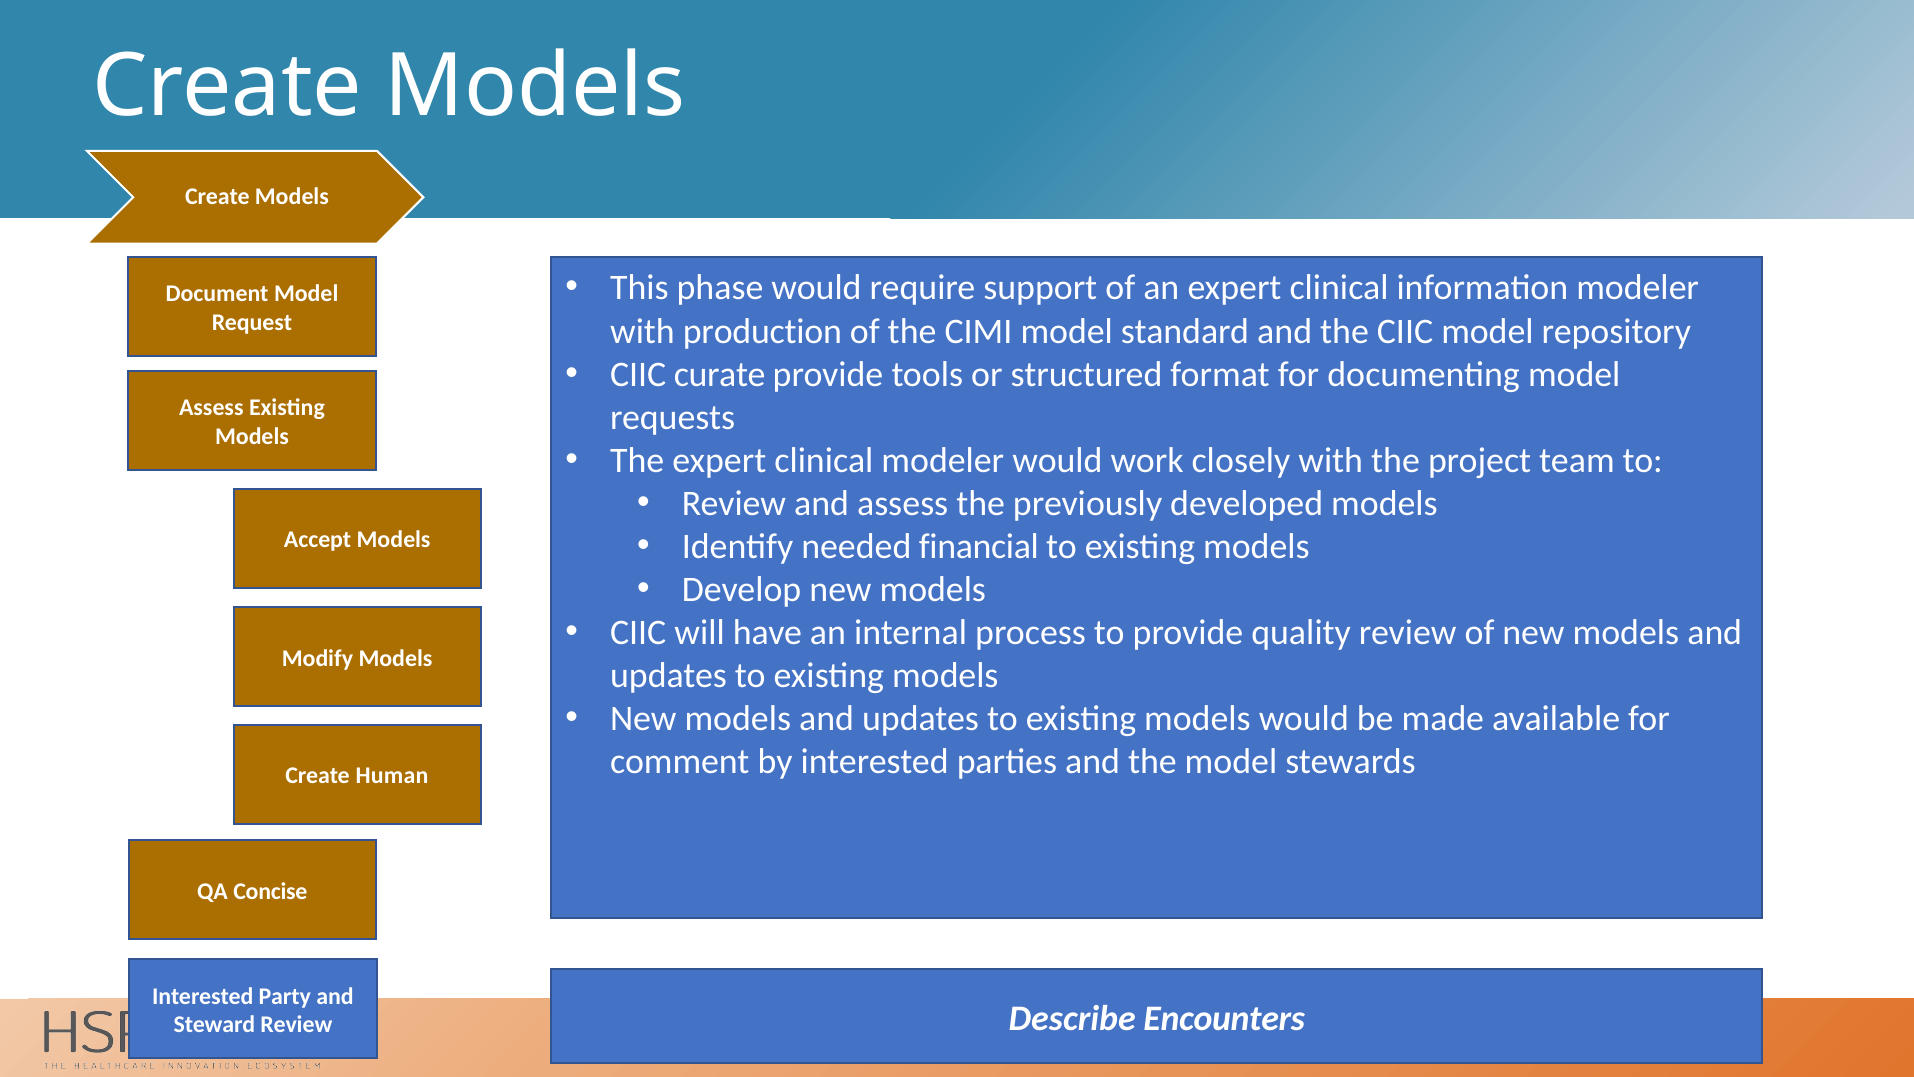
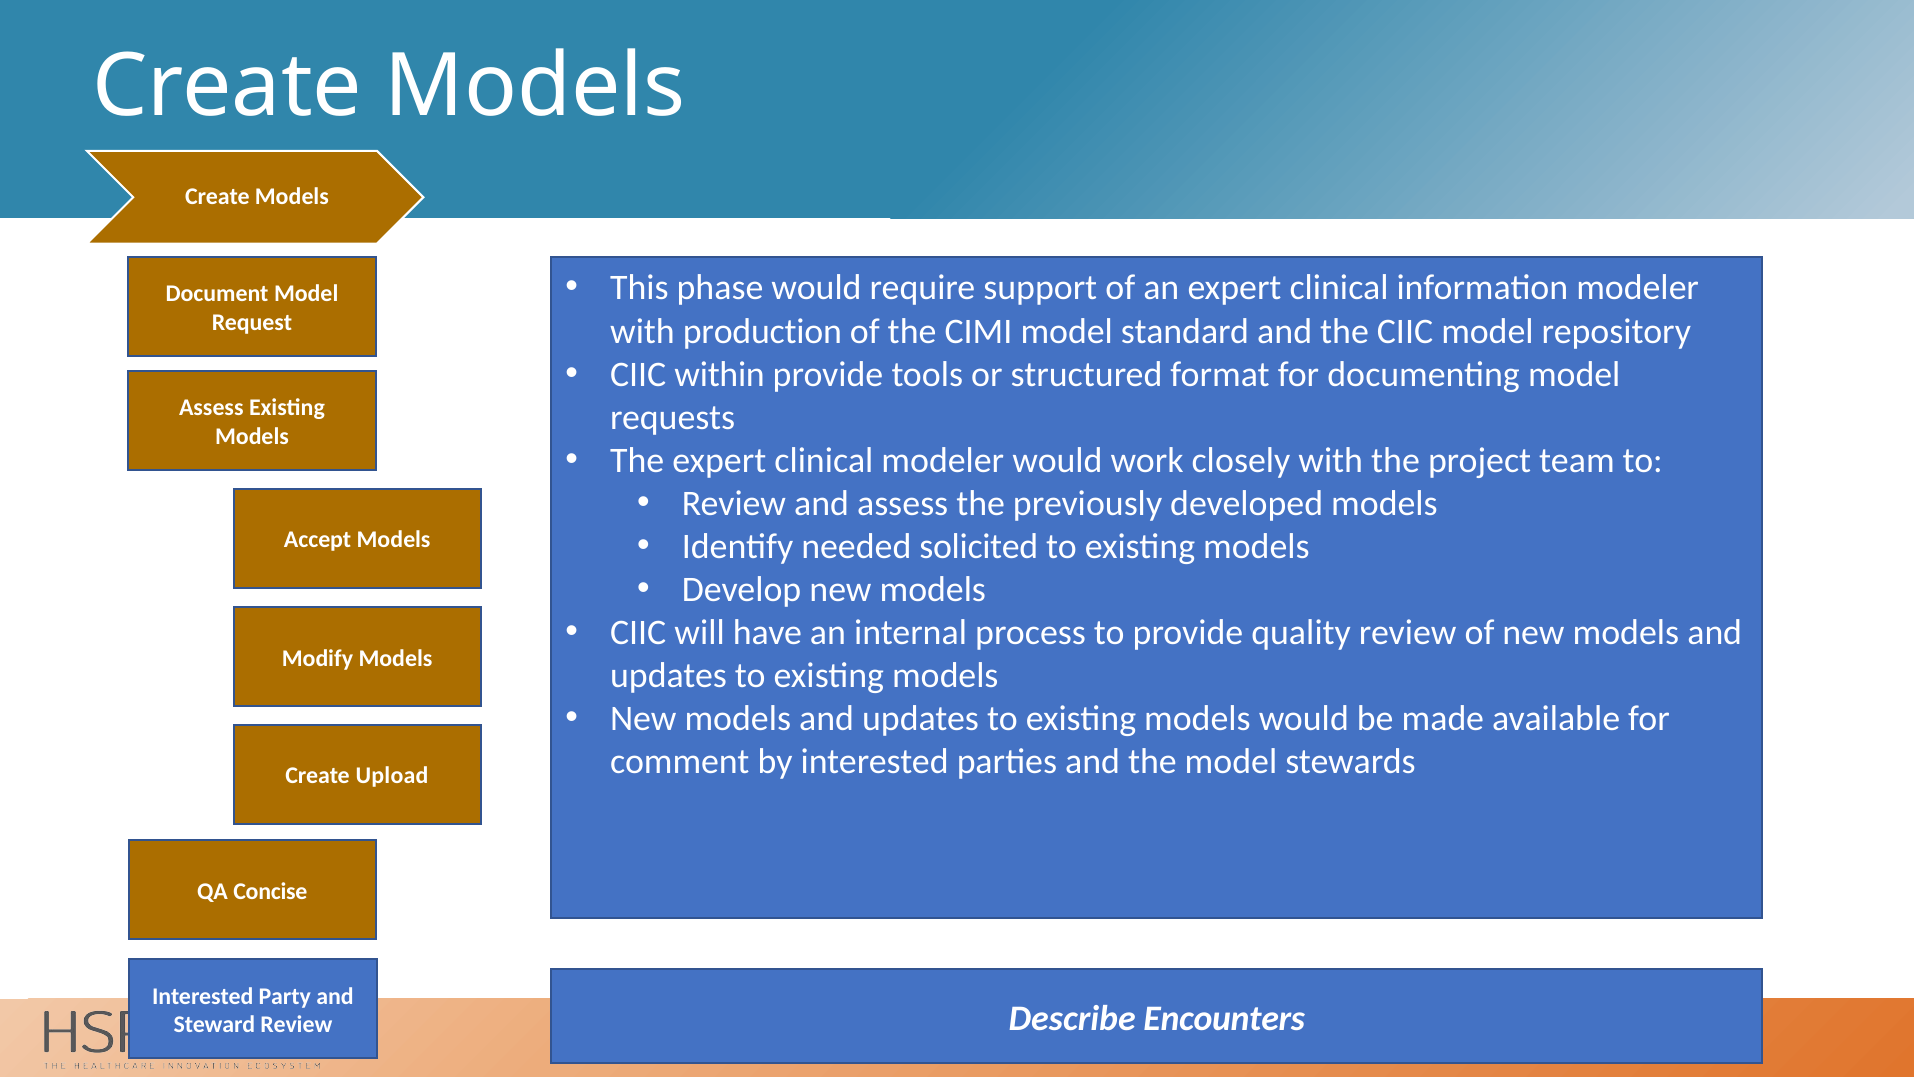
curate: curate -> within (720, 374)
financial: financial -> solicited (979, 546)
Human: Human -> Upload (392, 776)
